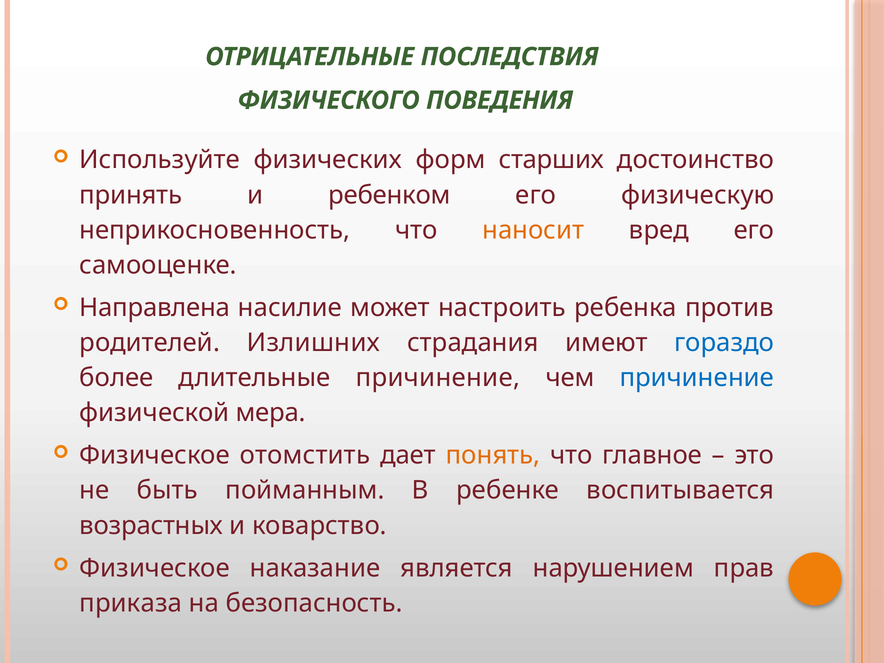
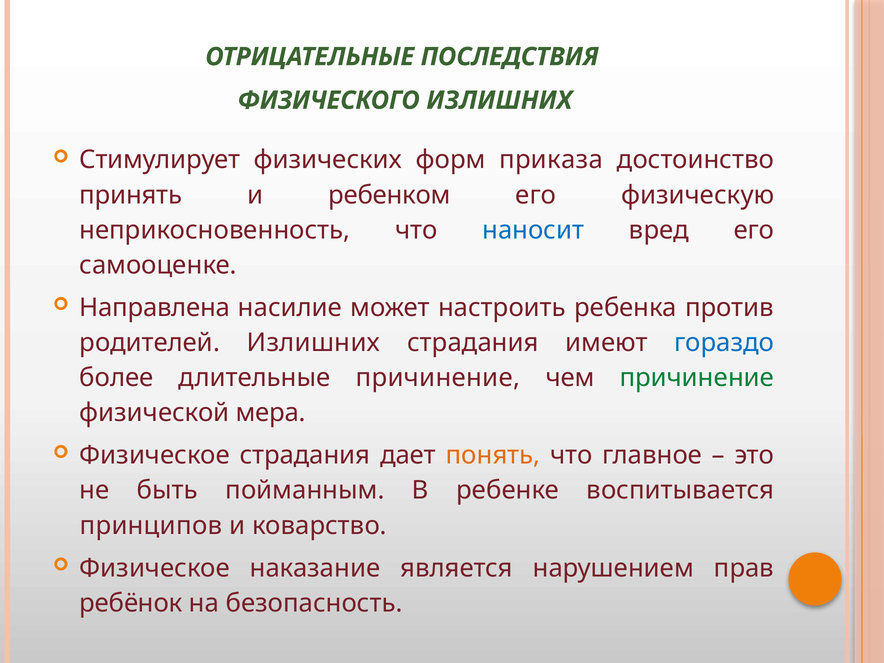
ФИЗИЧЕСКОГО ПОВЕДЕНИЯ: ПОВЕДЕНИЯ -> ИЗЛИШНИХ (499, 100)
Используйте: Используйте -> Стимулирует (160, 160)
старших: старших -> приказа (551, 160)
наносит colour: orange -> blue (533, 230)
причинение colour: blue -> green (697, 378)
Физическое отомстить: отомстить -> страдания (305, 455)
возрастных: возрастных -> принципов (151, 526)
приказа: приказа -> ребёнок (131, 603)
